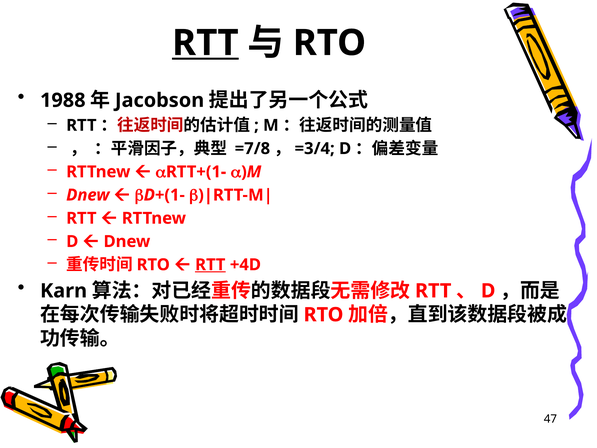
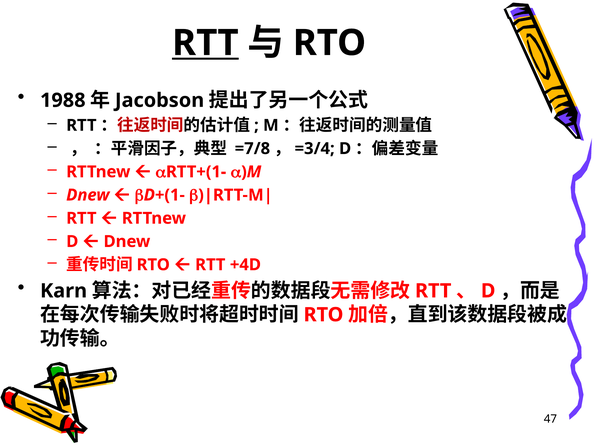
RTT underline: present -> none (210, 265)
